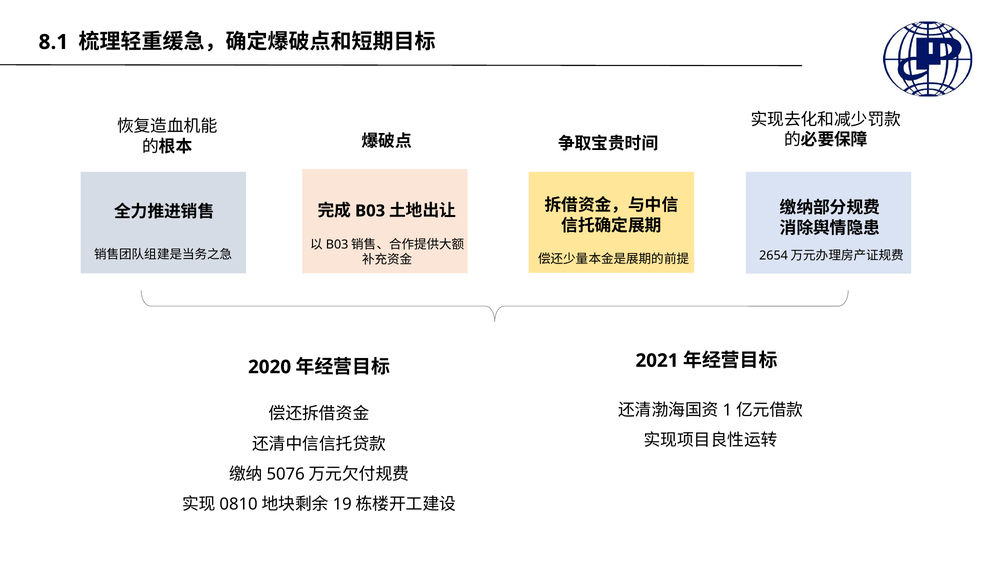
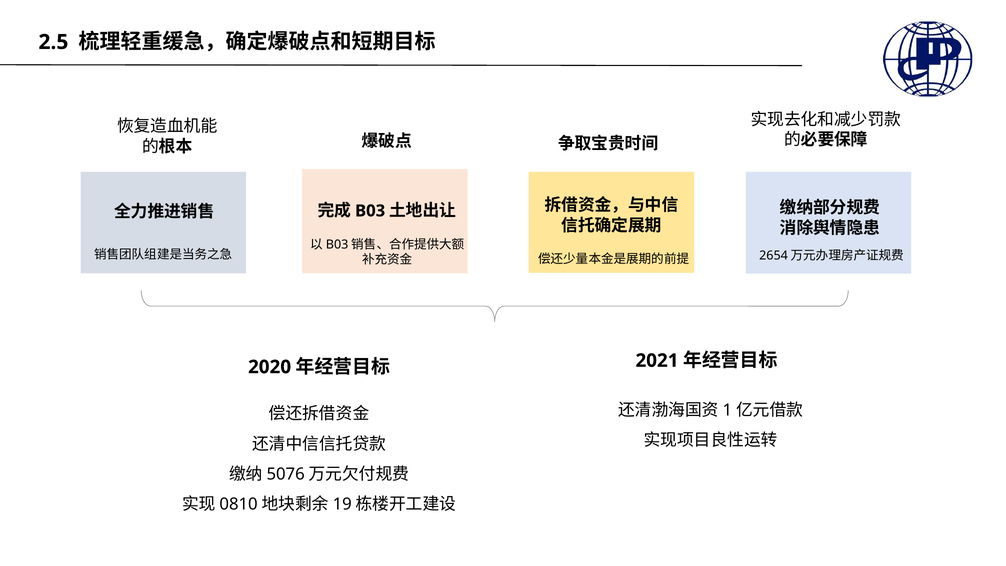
8.1: 8.1 -> 2.5 (53, 42)
